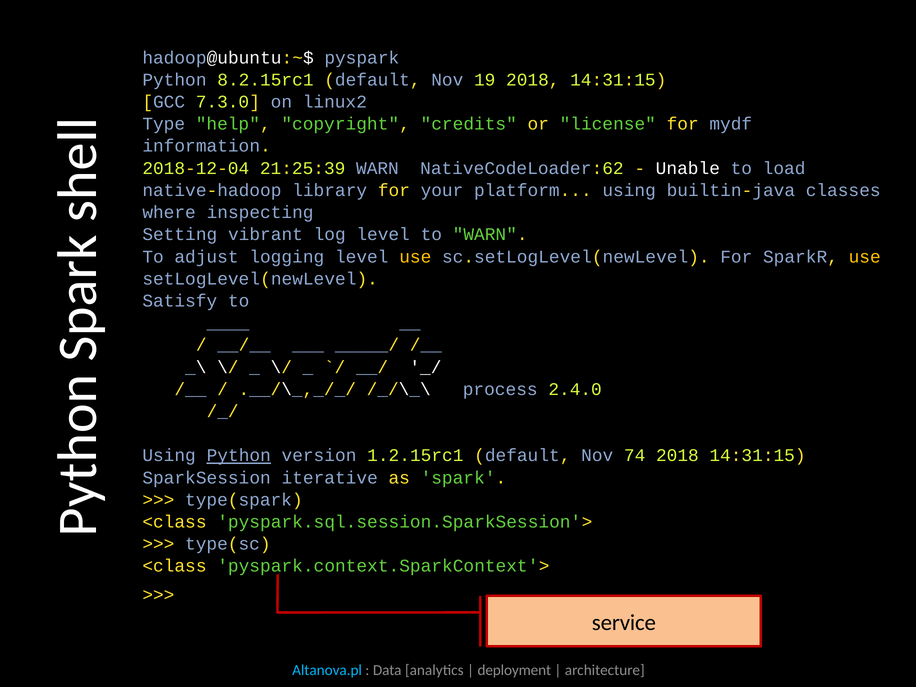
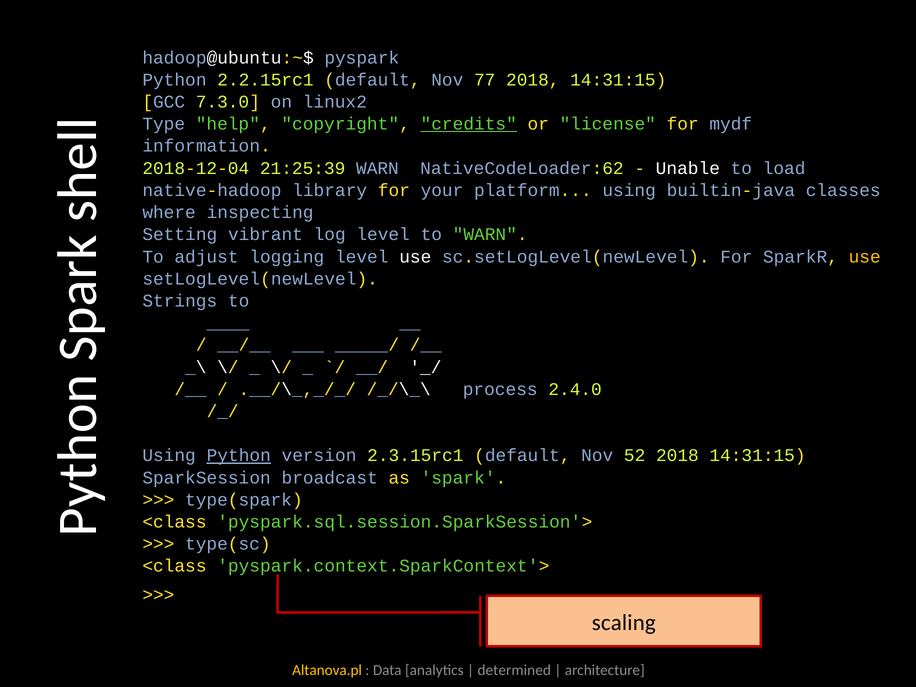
8.2.15rc1: 8.2.15rc1 -> 2.2.15rc1 (265, 80)
19: 19 -> 77 (485, 80)
credits underline: none -> present (469, 124)
use colour: yellow -> white (415, 257)
Satisfy: Satisfy -> Strings (180, 301)
1.2.15rc1: 1.2.15rc1 -> 2.3.15rc1 (415, 456)
74: 74 -> 52 (635, 456)
iterative: iterative -> broadcast (330, 478)
service: service -> scaling (624, 623)
Altanova.pl colour: light blue -> yellow (327, 670)
deployment: deployment -> determined (514, 670)
